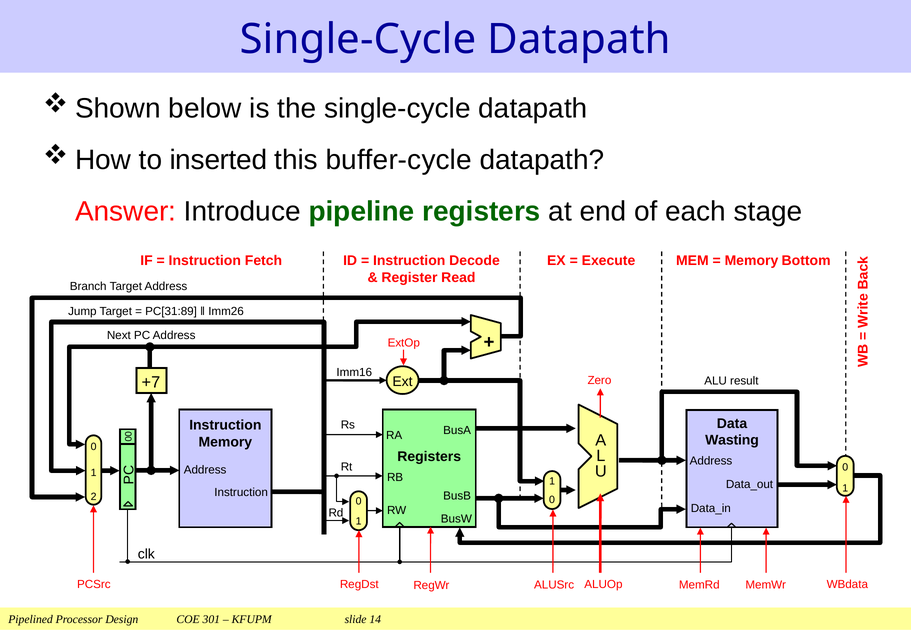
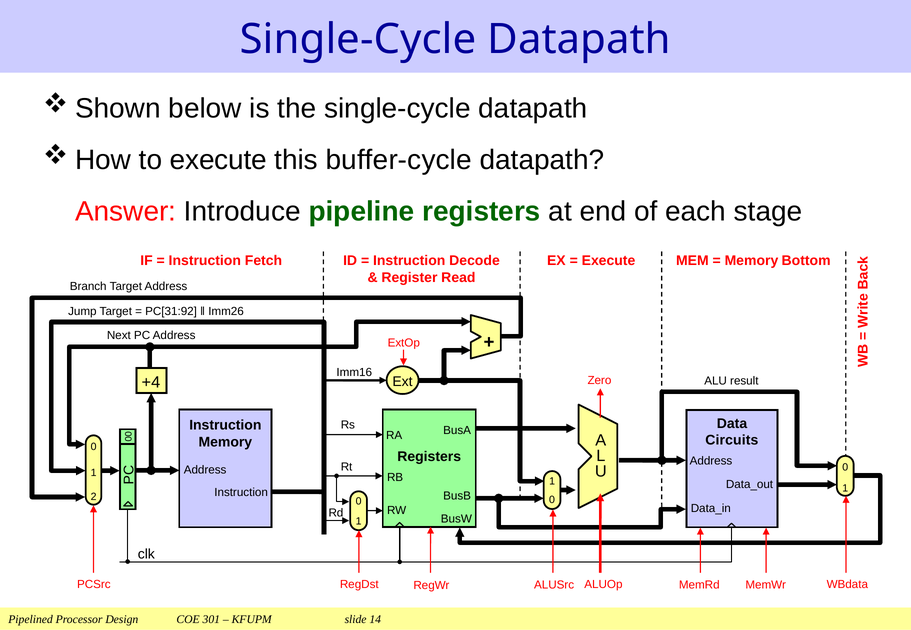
to inserted: inserted -> execute (218, 160)
PC[31:89: PC[31:89 -> PC[31:92 (171, 312)
+7: +7 -> +4 (151, 383)
Wasting: Wasting -> Circuits (732, 441)
